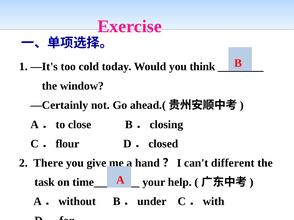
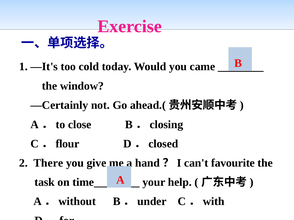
think: think -> came (202, 67)
different: different -> favourite (233, 163)
